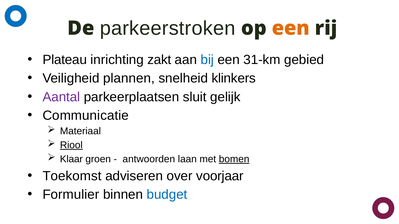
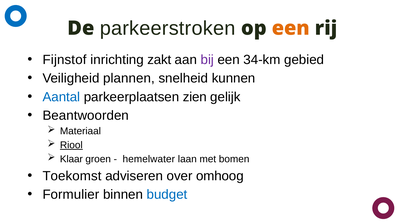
Plateau: Plateau -> Fijnstof (65, 60)
bij colour: blue -> purple (207, 60)
31-km: 31-km -> 34-km (262, 60)
klinkers: klinkers -> kunnen (234, 79)
Aantal colour: purple -> blue (61, 97)
sluit: sluit -> zien (195, 97)
Communicatie: Communicatie -> Beantwoorden (86, 116)
antwoorden: antwoorden -> hemelwater (149, 159)
bomen underline: present -> none (234, 159)
voorjaar: voorjaar -> omhoog (220, 176)
